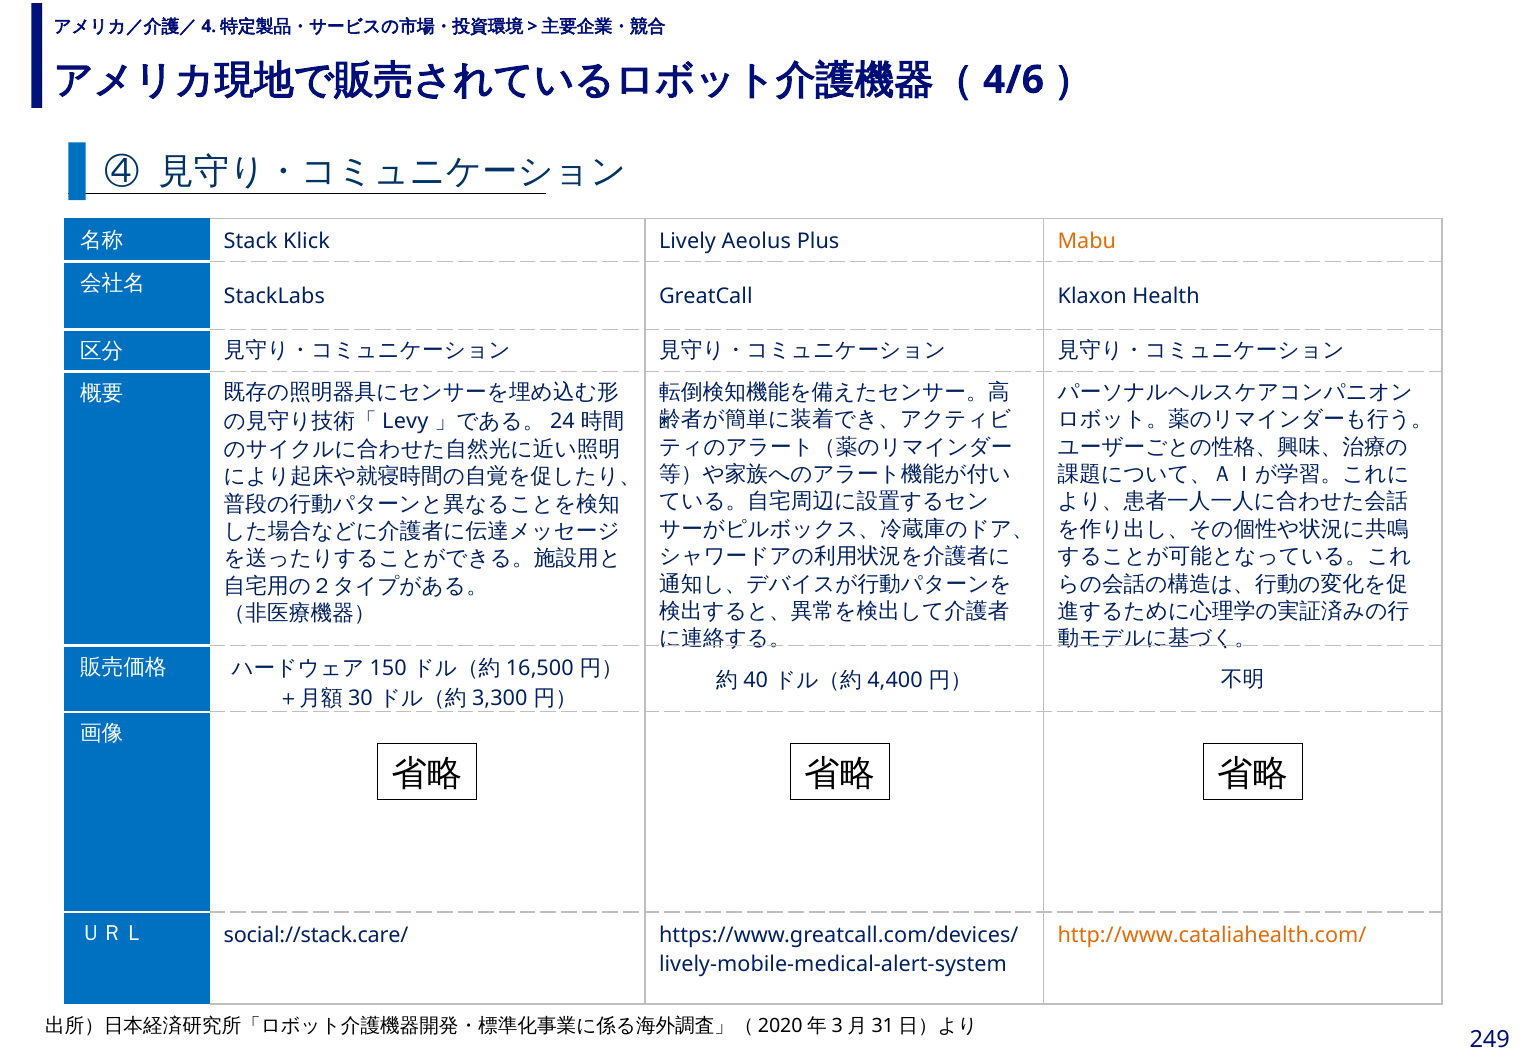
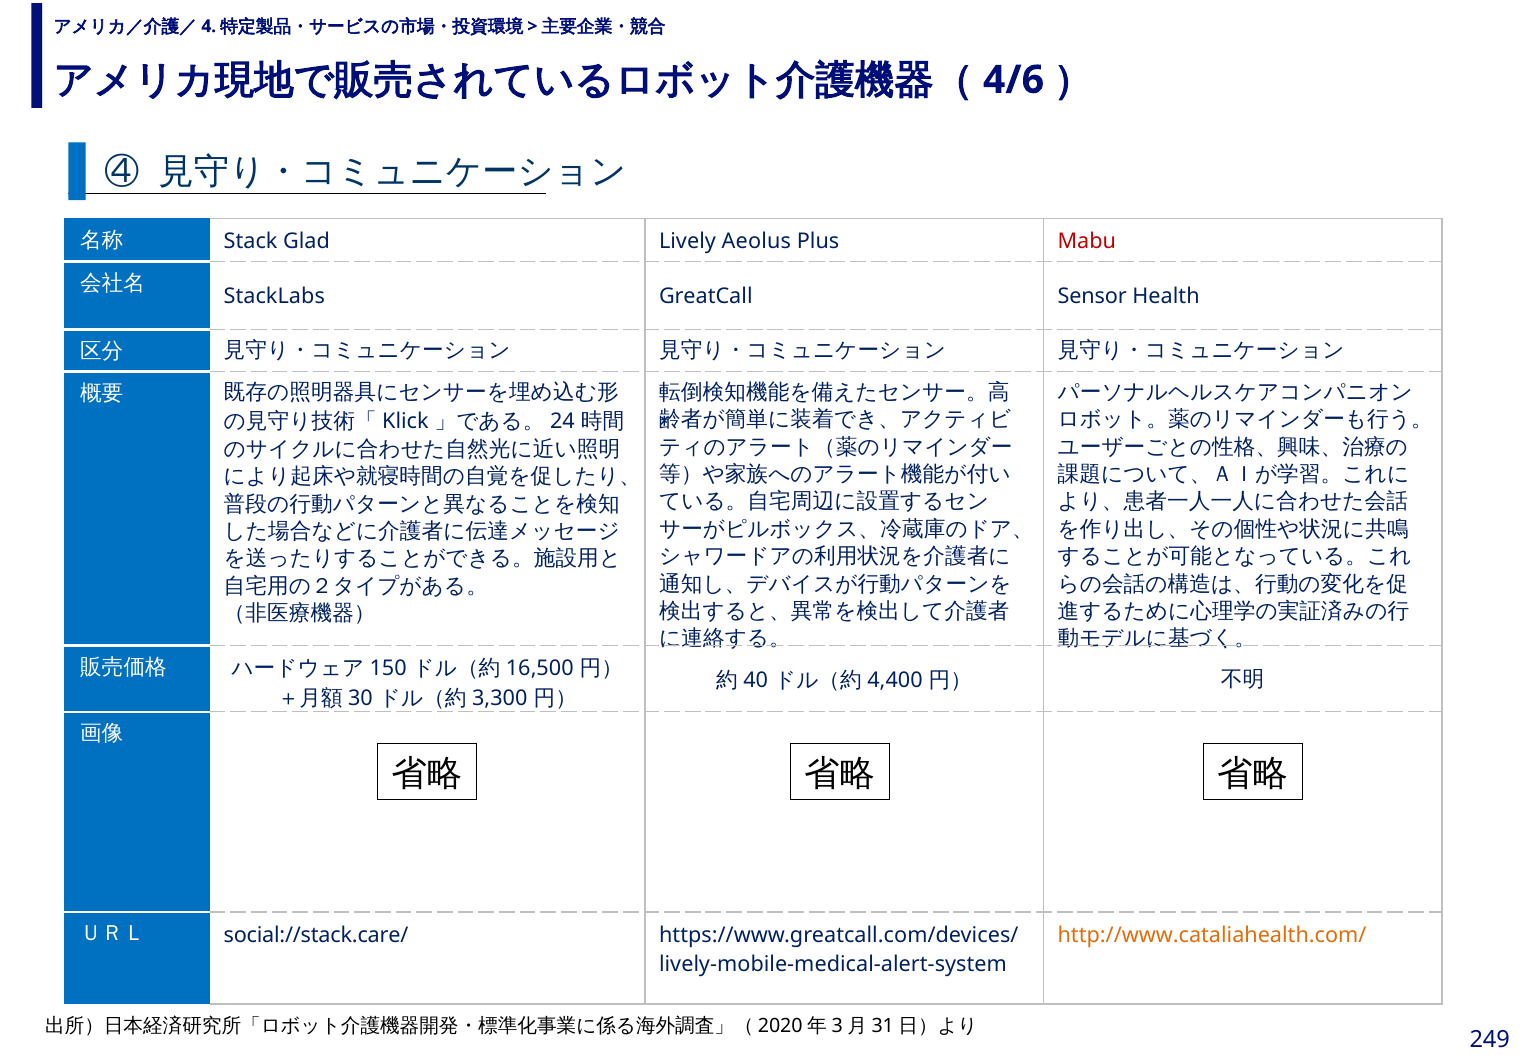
Klick: Klick -> Glad (307, 241)
Mabu colour: orange -> red (1087, 241)
Klaxon: Klaxon -> Sensor (1092, 297)
Levy: Levy -> Klick (405, 422)
